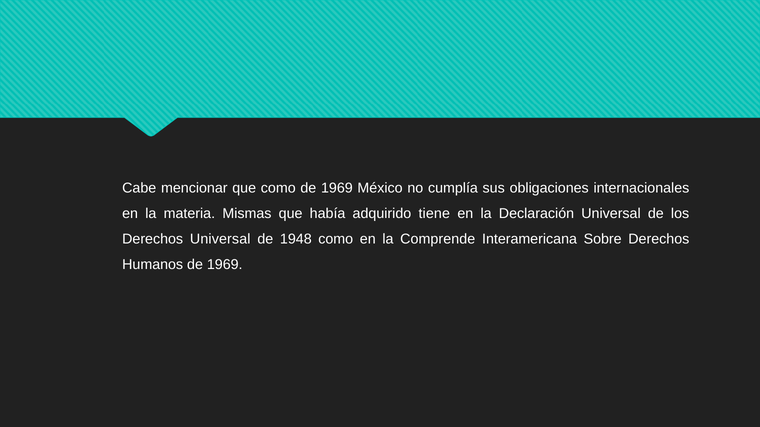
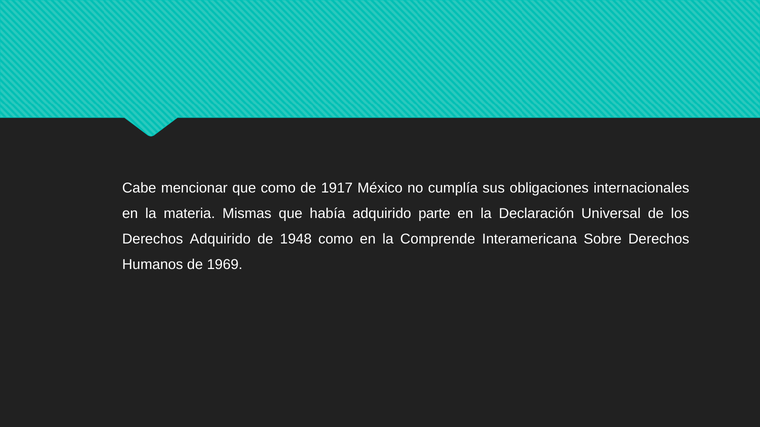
1969: 1969 -> 1917 (337, 188)
tiene: tiene -> parte (434, 214)
Derechos Universal: Universal -> Adquirido (220, 239)
